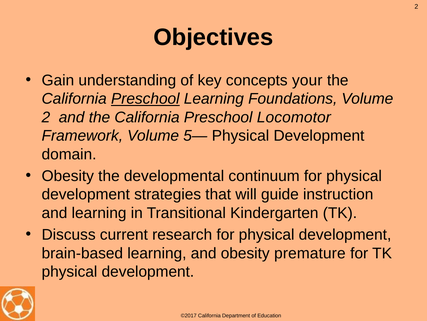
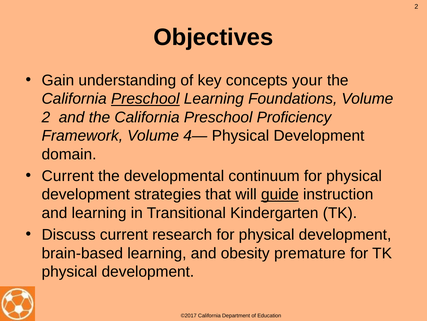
Locomotor: Locomotor -> Proficiency (294, 117)
5—: 5— -> 4— (195, 136)
Obesity: Obesity -> Current (68, 176)
guide underline: none -> present (280, 194)
